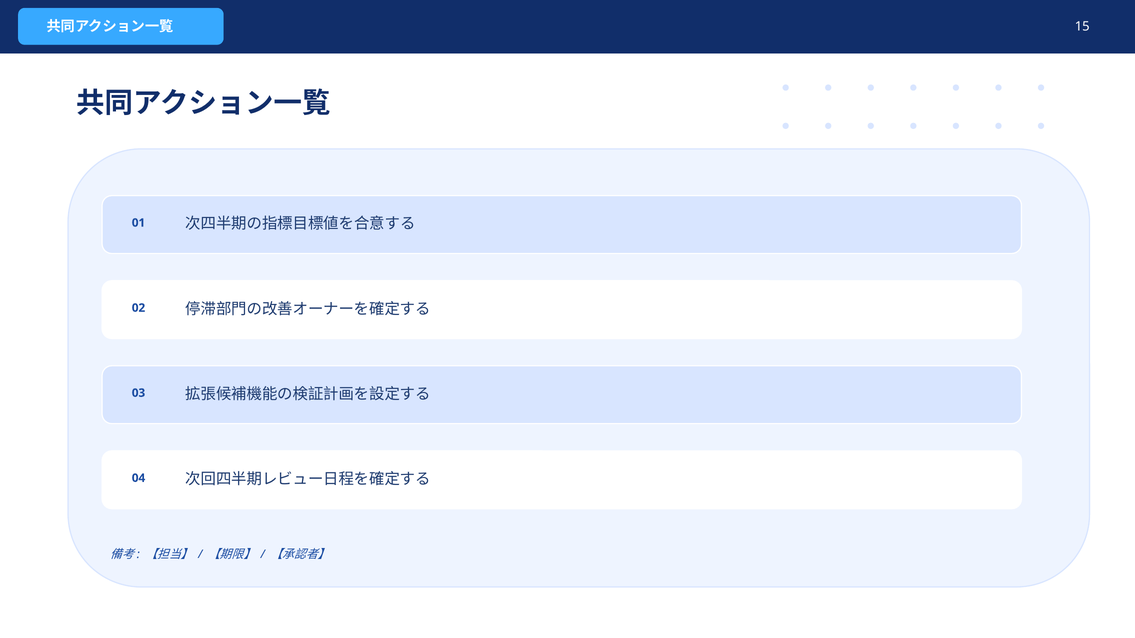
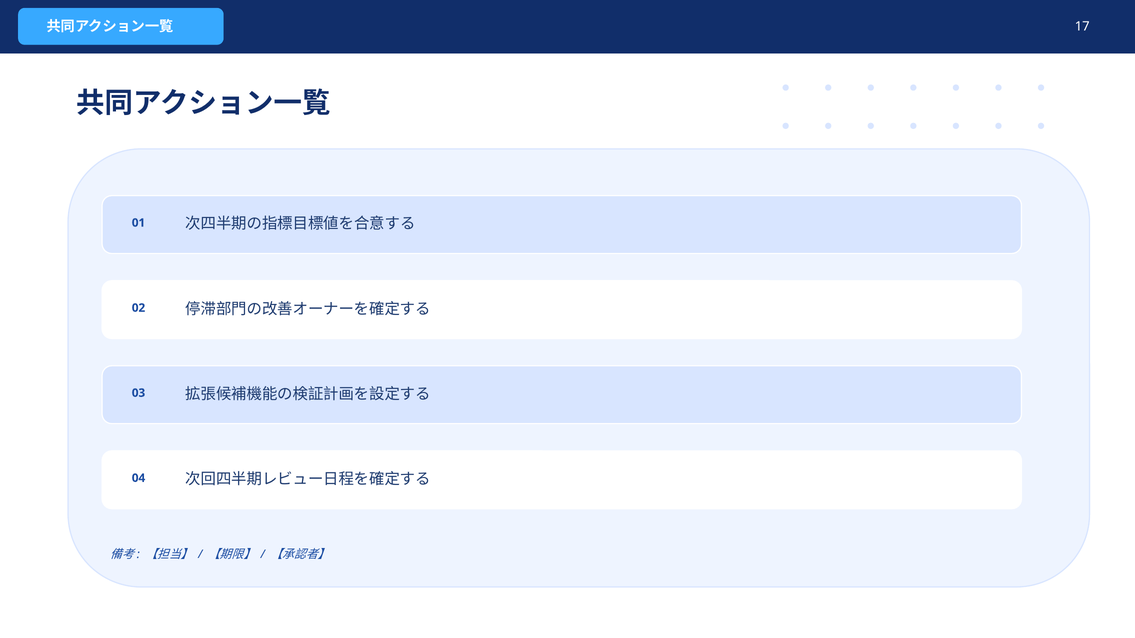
15: 15 -> 17 (1082, 26)
